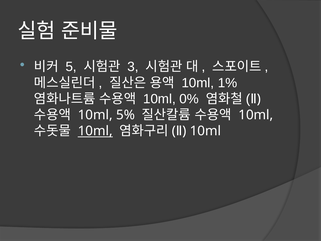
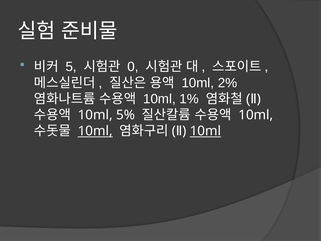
3: 3 -> 0 (133, 67)
1%: 1% -> 2% (228, 83)
0%: 0% -> 1% (189, 99)
10ml underline: none -> present (205, 131)
